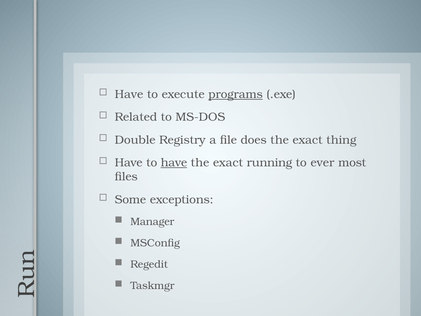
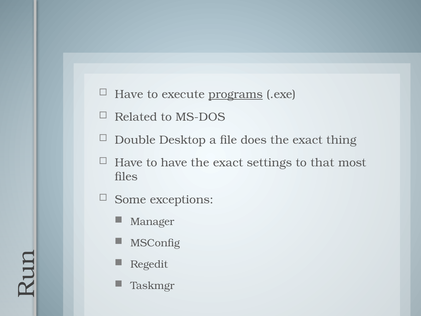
Registry: Registry -> Desktop (182, 140)
have underline: present -> none (174, 163)
running: running -> settings (269, 163)
ever: ever -> that (322, 163)
